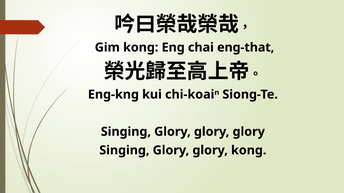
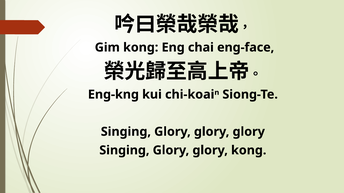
eng-that: eng-that -> eng-face (246, 48)
